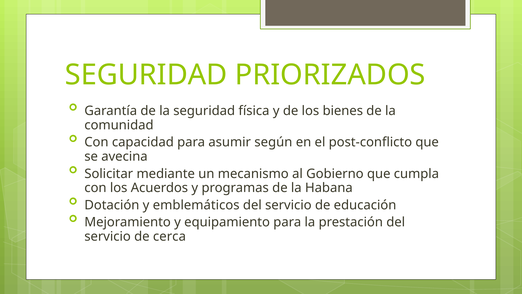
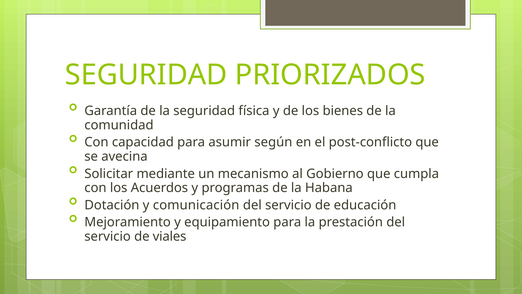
emblemáticos: emblemáticos -> comunicación (196, 205)
cerca: cerca -> viales (170, 236)
